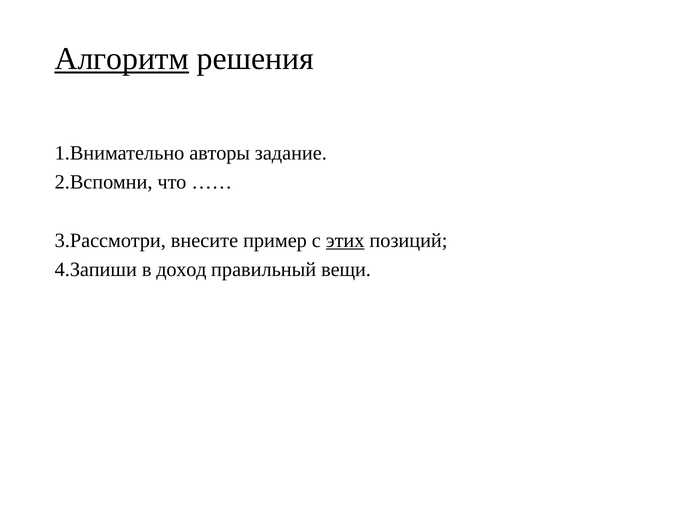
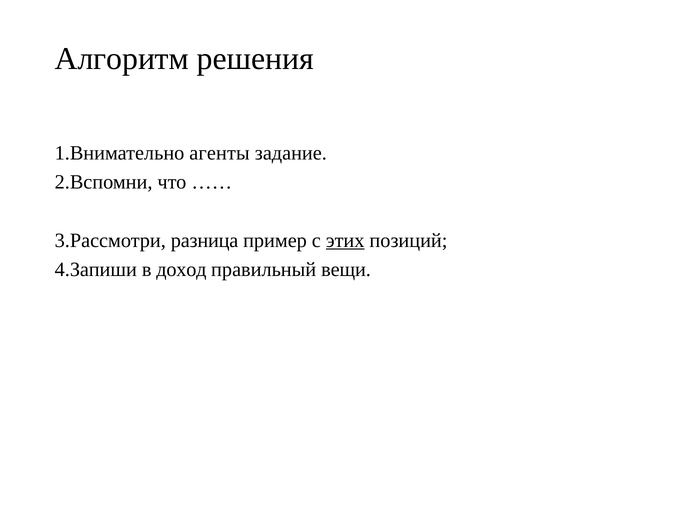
Алгоритм underline: present -> none (122, 59)
авторы: авторы -> агенты (219, 153)
внесите: внесите -> разница (205, 240)
